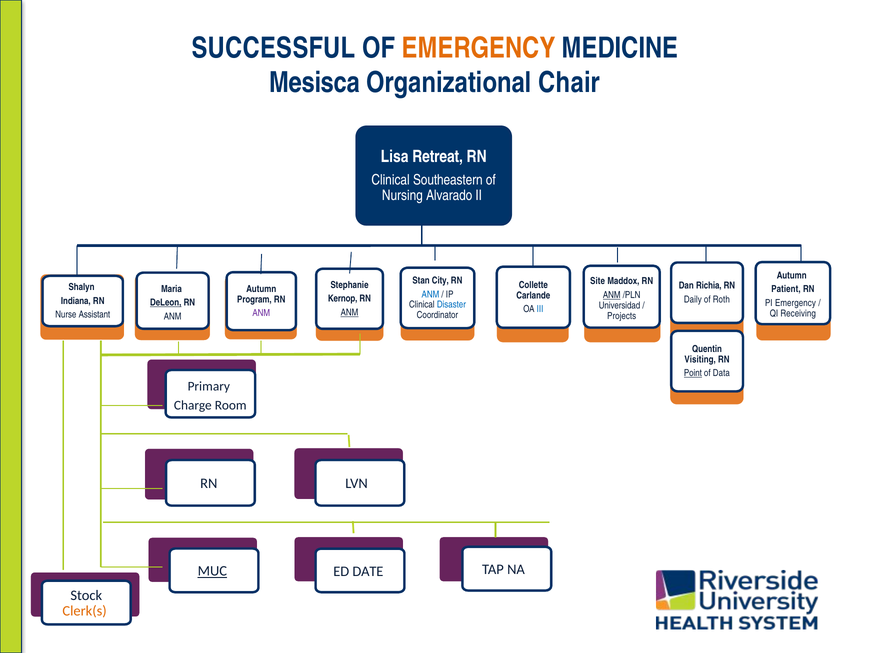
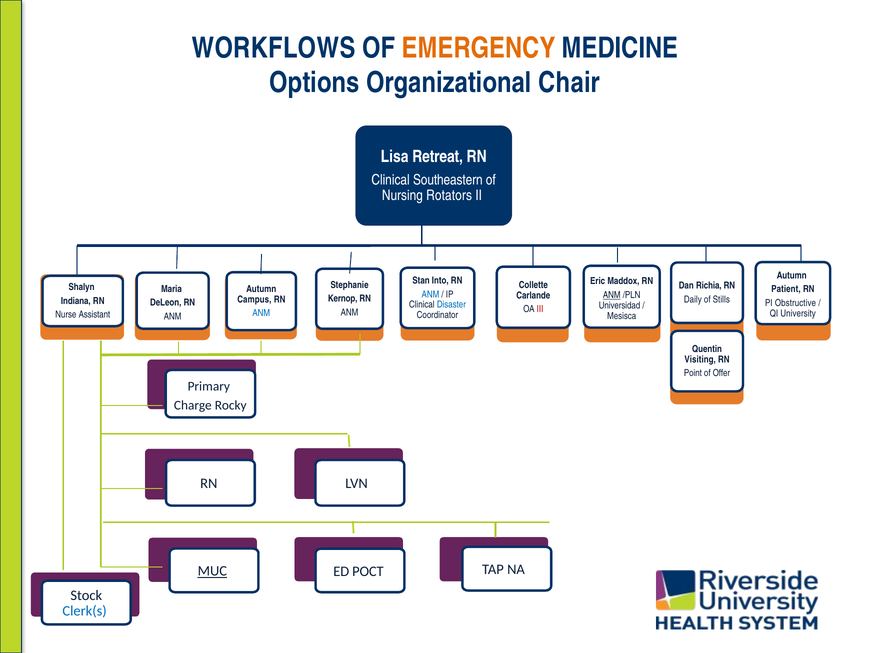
SUCCESSFUL: SUCCESSFUL -> WORKFLOWS (274, 48)
Mesisca: Mesisca -> Options (314, 83)
Alvarado: Alvarado -> Rotators (449, 196)
City: City -> Into (440, 281)
Site: Site -> Eric (598, 281)
Roth: Roth -> Stills (721, 300)
Program: Program -> Campus (254, 299)
DeLeon underline: present -> none (166, 303)
PI Emergency: Emergency -> Obstructive (795, 303)
III colour: blue -> red (540, 309)
ANM underline: present -> none (349, 313)
ANM colour: purple -> blue (261, 313)
Receiving: Receiving -> University (798, 314)
Projects: Projects -> Mesisca (622, 316)
Point underline: present -> none (693, 373)
Data: Data -> Offer (721, 373)
Room: Room -> Rocky (231, 405)
DATE: DATE -> POCT (368, 571)
Clerk(s colour: orange -> blue (85, 611)
